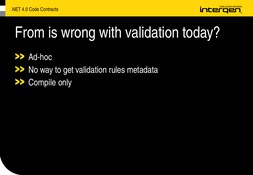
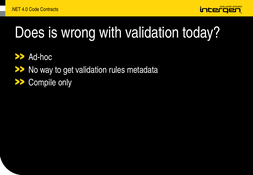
From: From -> Does (30, 33)
